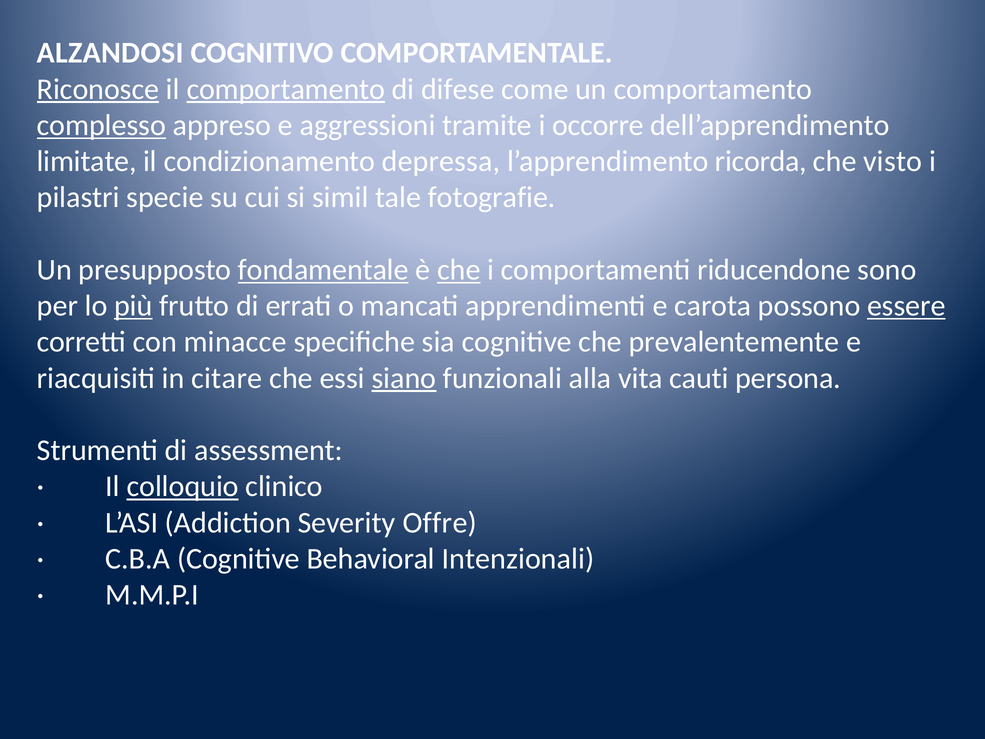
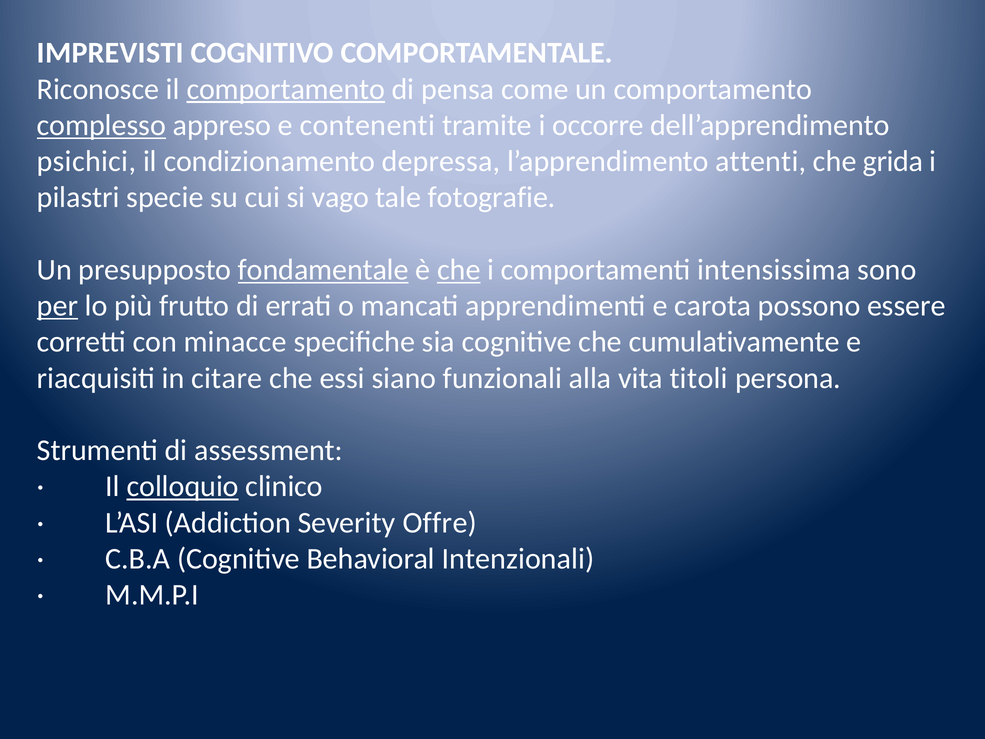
ALZANDOSI: ALZANDOSI -> IMPREVISTI (110, 53)
Riconosce underline: present -> none (98, 89)
difese: difese -> pensa (458, 89)
aggressioni: aggressioni -> contenenti (367, 125)
limitate: limitate -> psichici (86, 161)
ricorda: ricorda -> attenti (761, 161)
visto: visto -> grida (893, 161)
simil: simil -> vago (341, 197)
riducendone: riducendone -> intensissima (774, 270)
per underline: none -> present (57, 306)
più underline: present -> none (133, 306)
essere underline: present -> none (906, 306)
prevalentemente: prevalentemente -> cumulativamente (734, 342)
siano underline: present -> none (404, 378)
cauti: cauti -> titoli (699, 378)
